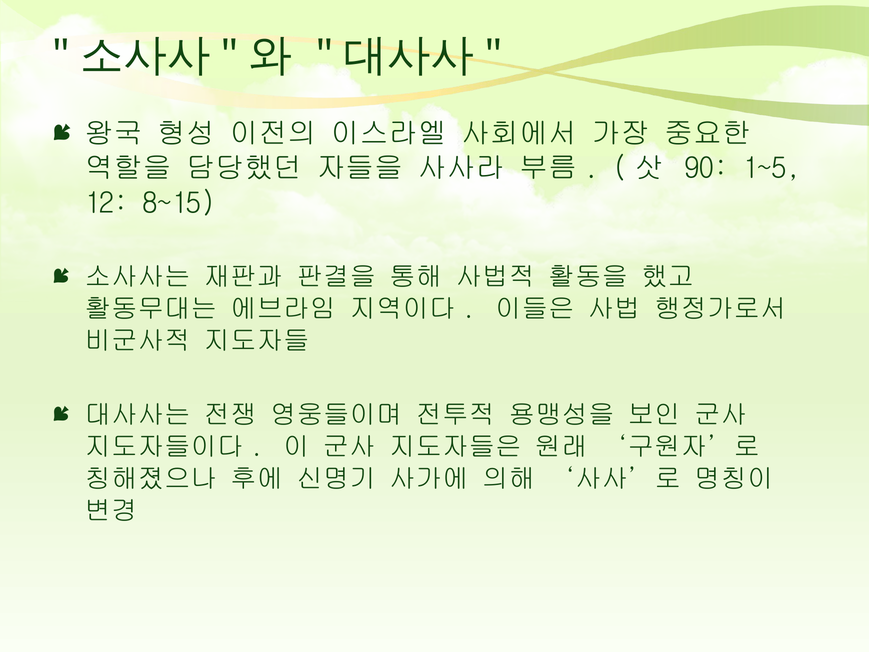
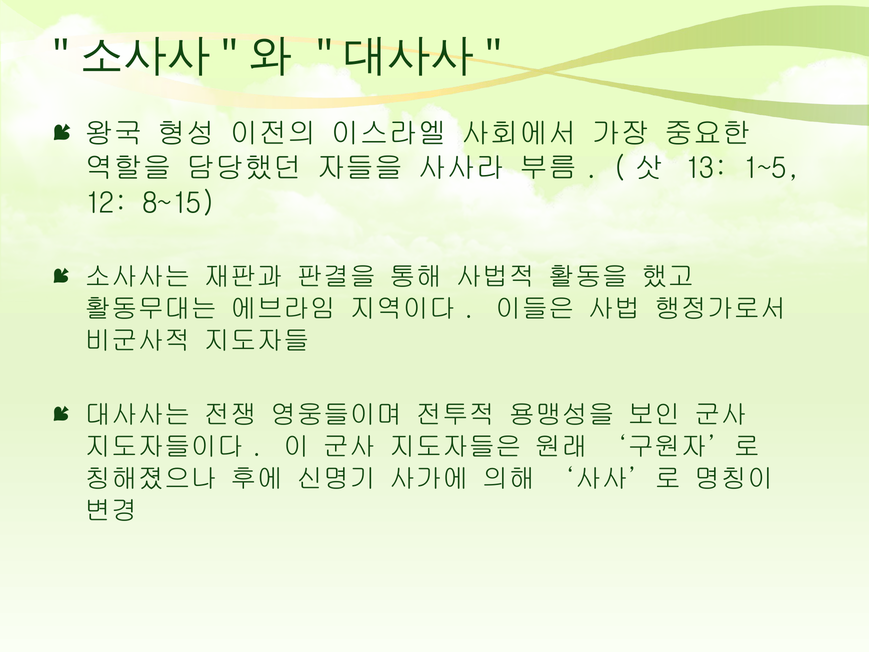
90: 90 -> 13 (707, 168)
